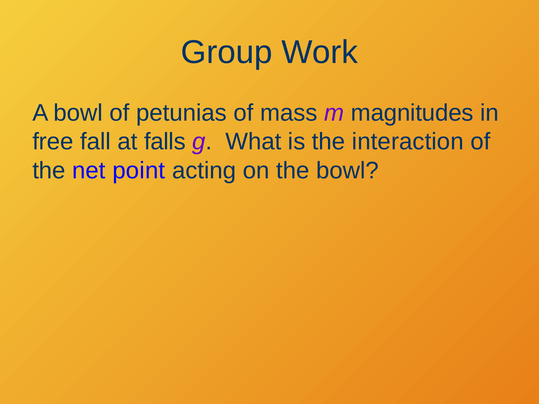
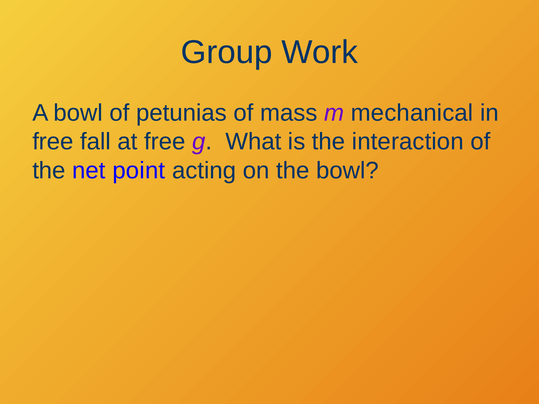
magnitudes: magnitudes -> mechanical (412, 113)
at falls: falls -> free (165, 142)
